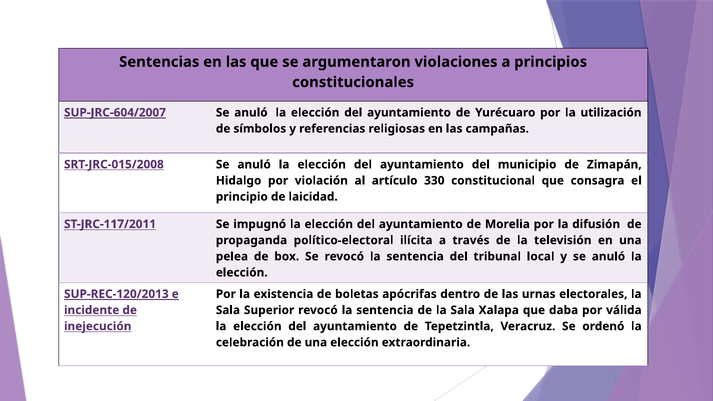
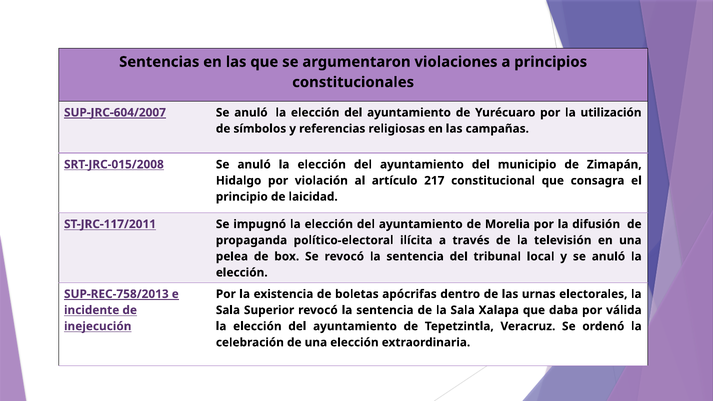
330: 330 -> 217 (434, 181)
SUP-REC-120/2013: SUP-REC-120/2013 -> SUP-REC-758/2013 (116, 294)
